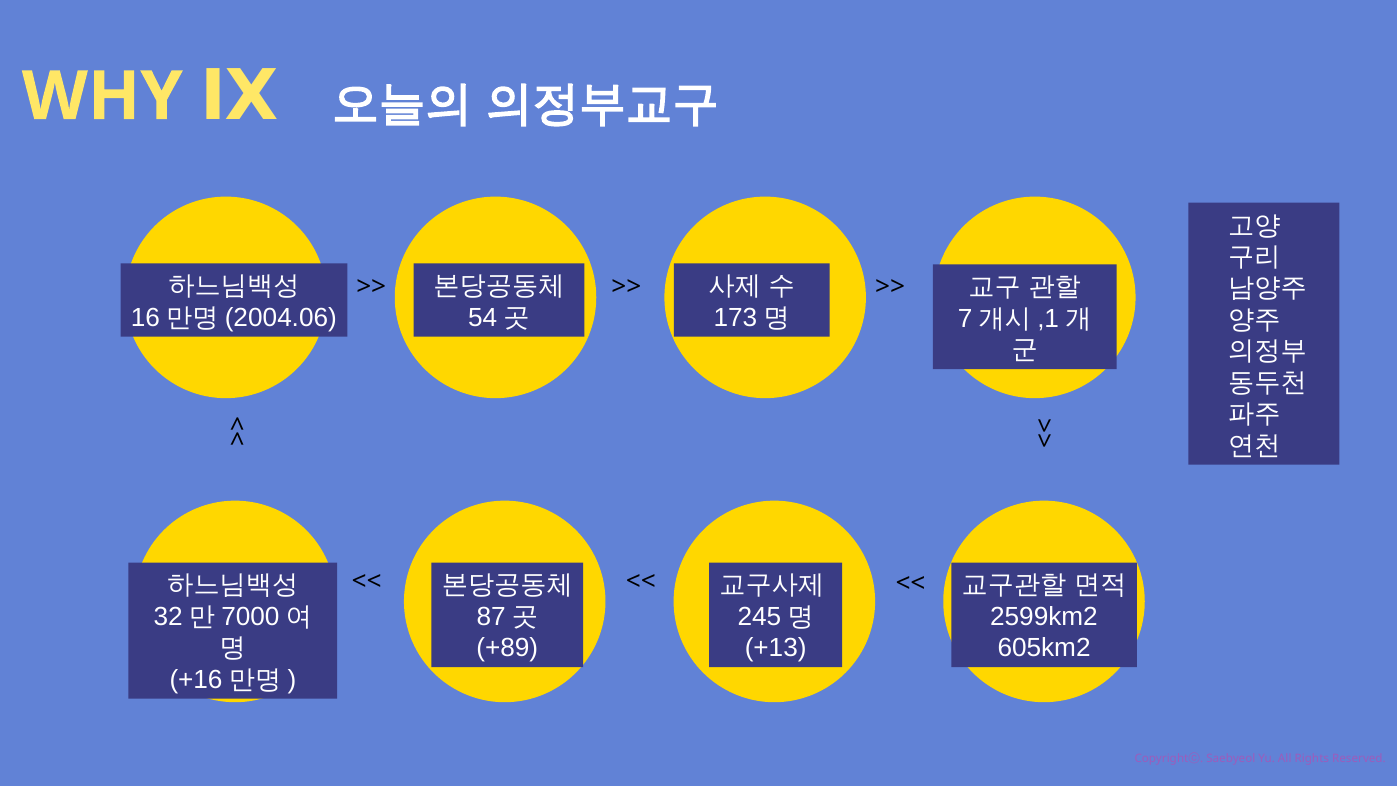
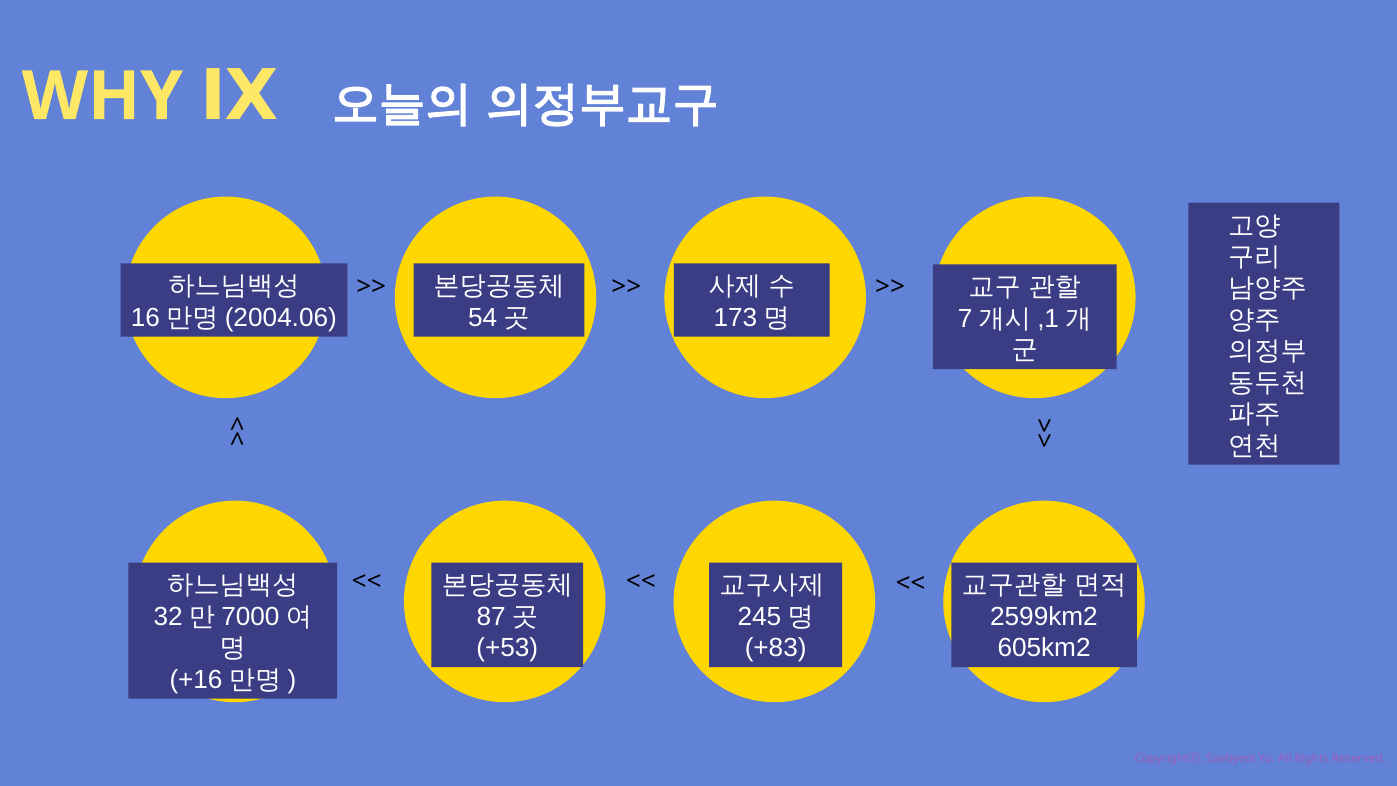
+89: +89 -> +53 (507, 648)
+13: +13 -> +83 (776, 648)
